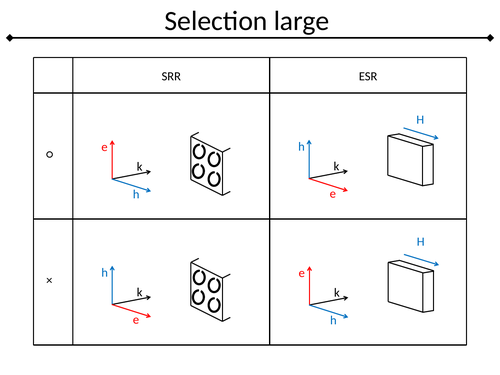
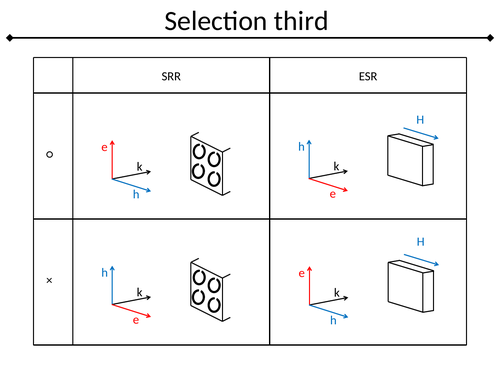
large: large -> third (301, 21)
